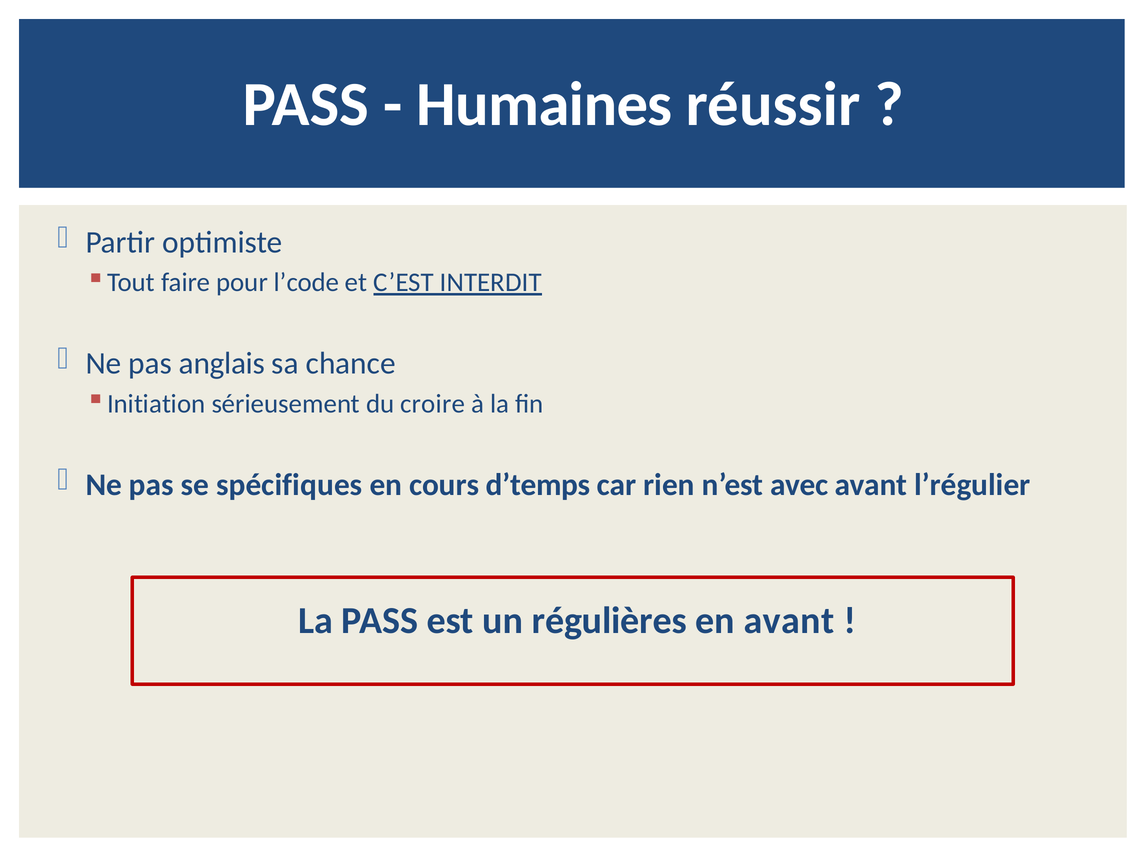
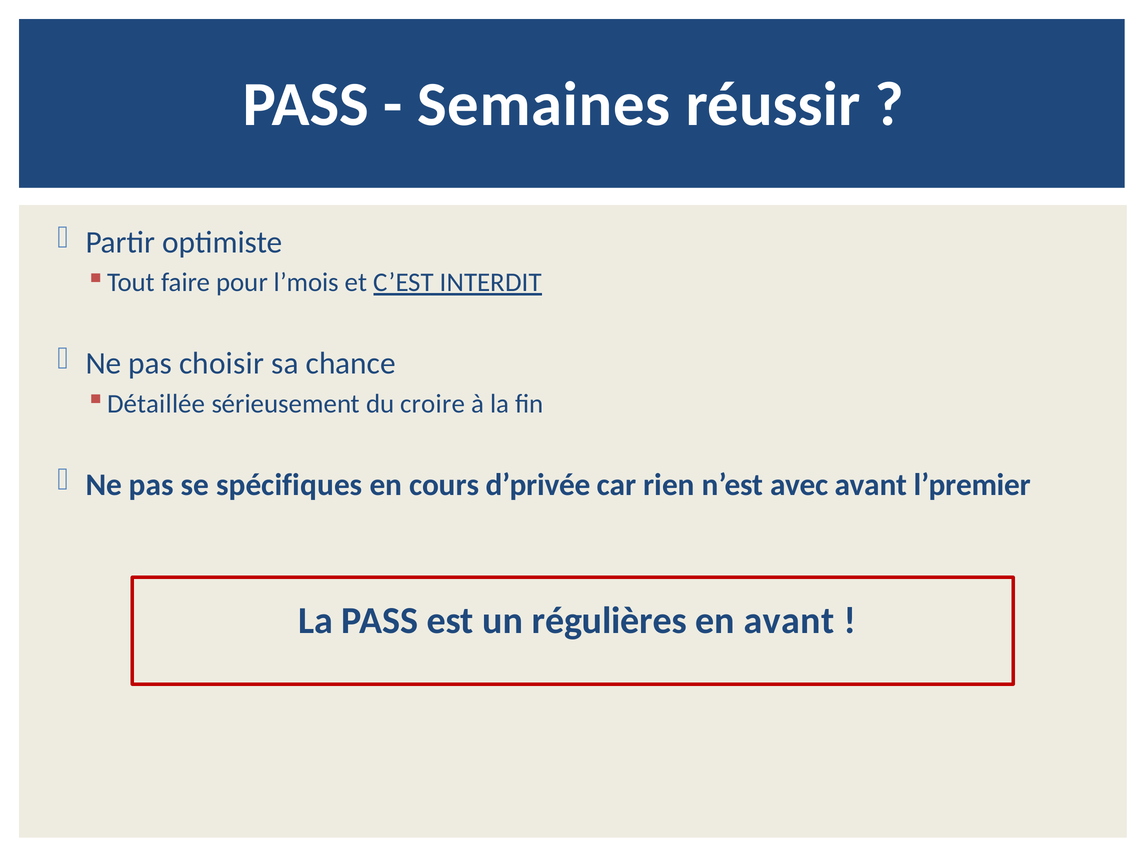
Humaines: Humaines -> Semaines (544, 105)
l’code: l’code -> l’mois (306, 283)
anglais: anglais -> choisir (222, 364)
Initiation: Initiation -> Détaillée (156, 404)
d’temps: d’temps -> d’privée (538, 485)
l’régulier: l’régulier -> l’premier (972, 485)
